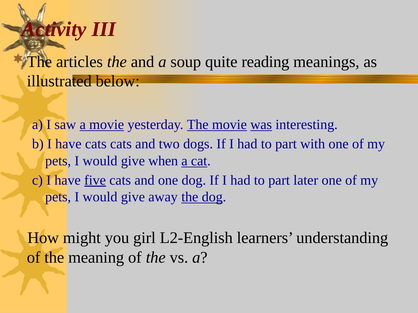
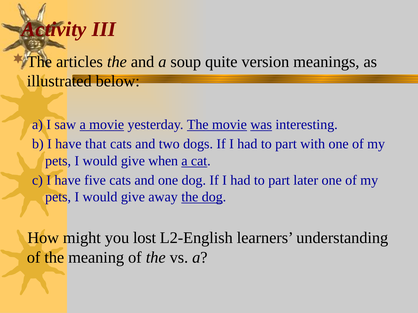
reading: reading -> version (265, 62)
have cats: cats -> that (96, 144)
five underline: present -> none (95, 181)
girl: girl -> lost (145, 238)
